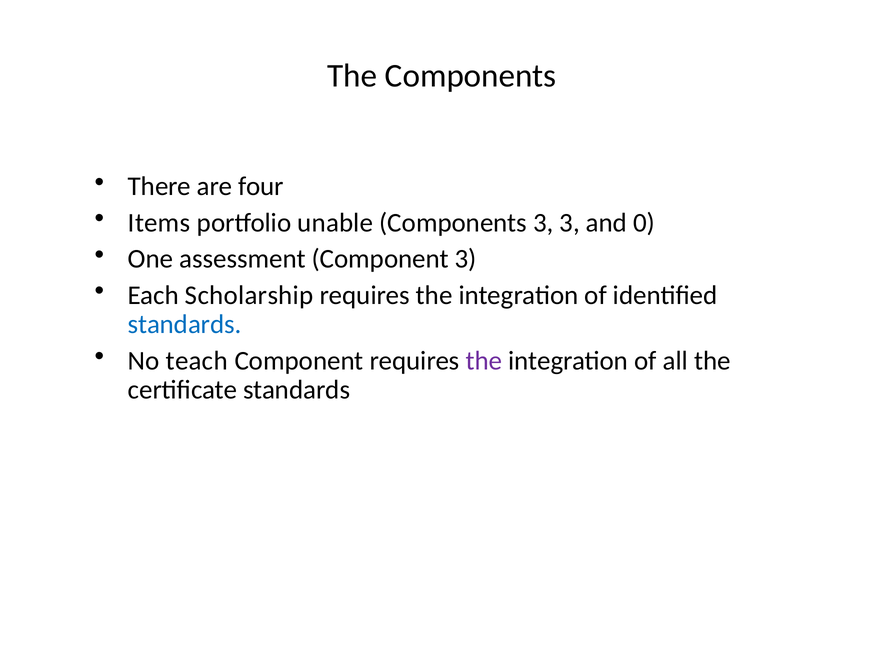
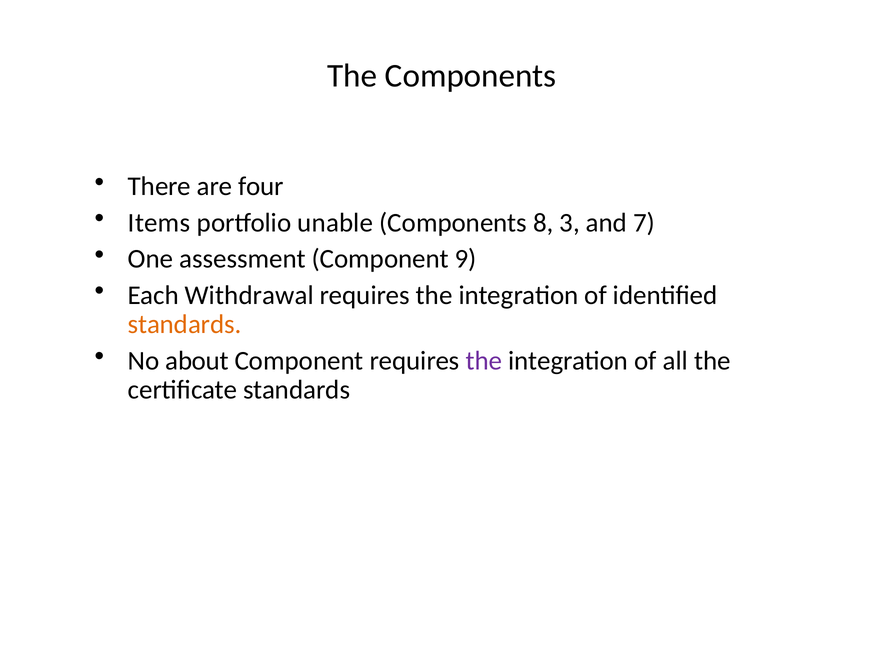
Components 3: 3 -> 8 (543, 223)
0: 0 -> 7 (644, 223)
Component 3: 3 -> 9 (466, 259)
Scholarship: Scholarship -> Withdrawal (249, 295)
standards colour: blue -> orange (185, 324)
teach: teach -> about (197, 361)
